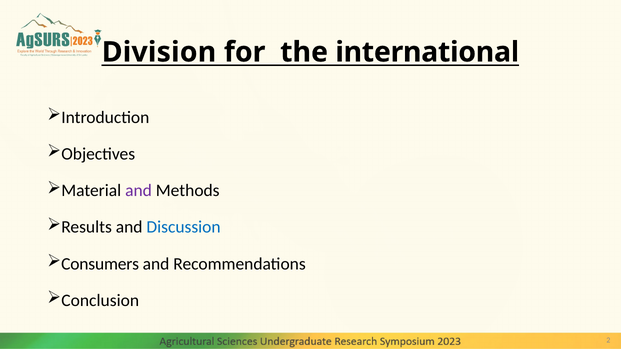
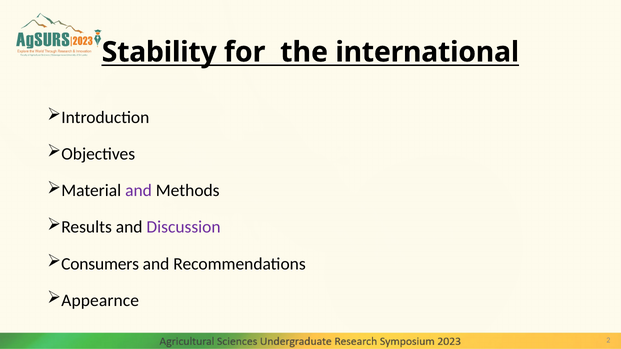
Division: Division -> Stability (159, 52)
Discussion colour: blue -> purple (184, 227)
Conclusion: Conclusion -> Appearnce (100, 301)
